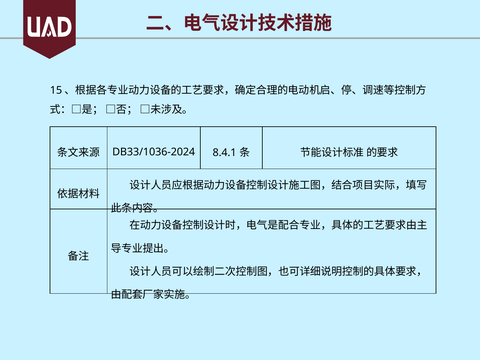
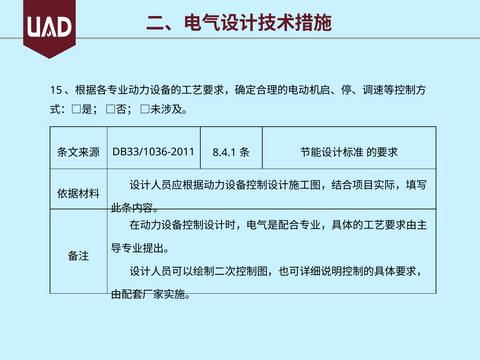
DB33/1036-2024: DB33/1036-2024 -> DB33/1036-2011 (154, 152)
